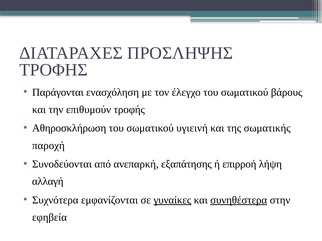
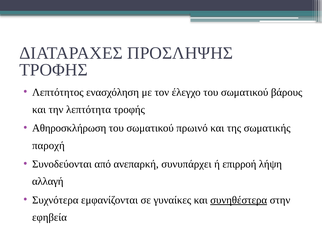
Παράγονται: Παράγονται -> Λεπτότητος (58, 92)
επιθυμούν: επιθυμούν -> λεπτότητα (89, 110)
υγιεινή: υγιεινή -> πρωινό (192, 128)
εξαπάτησης: εξαπάτησης -> συνυπάρχει (186, 164)
γυναίκες underline: present -> none (172, 200)
